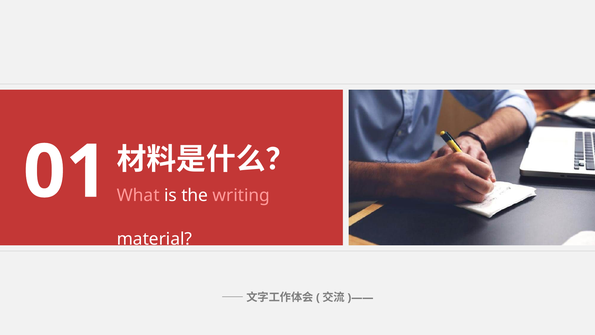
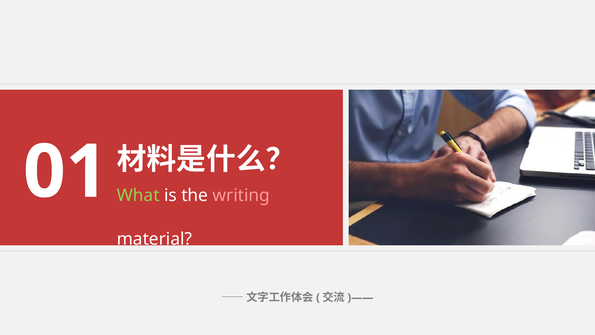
What colour: pink -> light green (138, 195)
